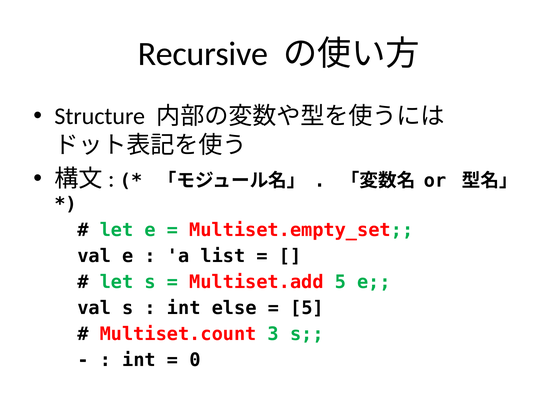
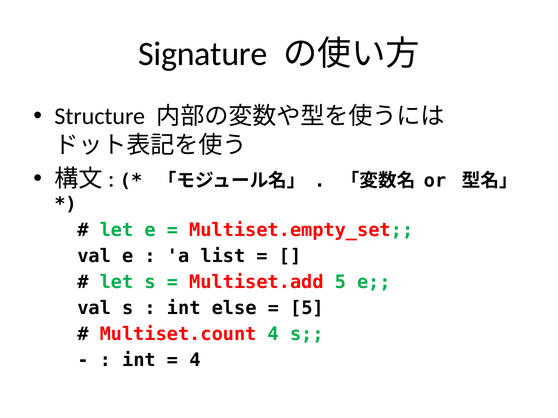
Recursive: Recursive -> Signature (203, 54)
Multiset.count 3: 3 -> 4 (273, 335)
0: 0 -> 4 (195, 361)
